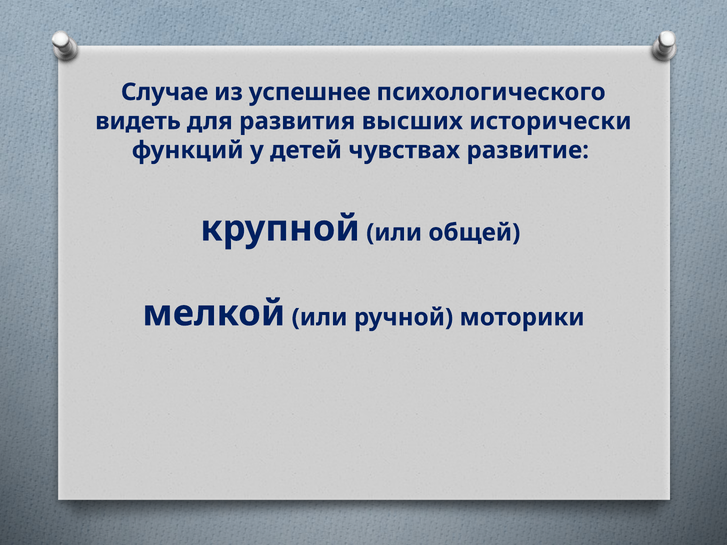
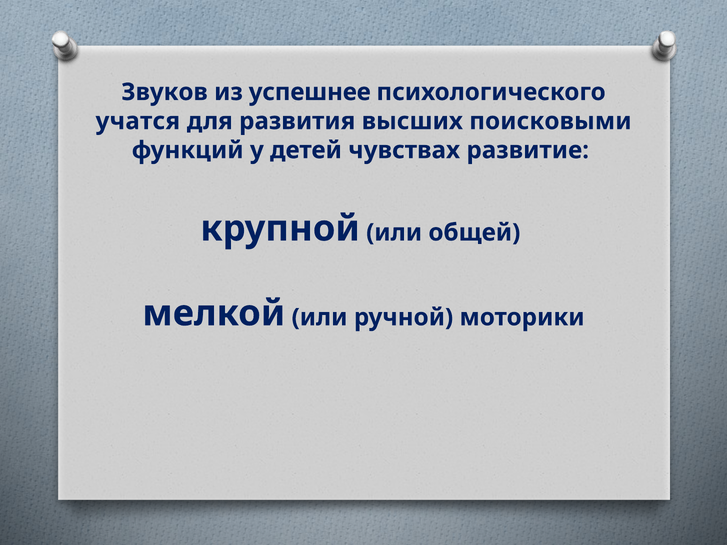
Случае: Случае -> Звуков (165, 92)
видеть: видеть -> учатся (138, 121)
исторически: исторически -> поисковыми (550, 121)
